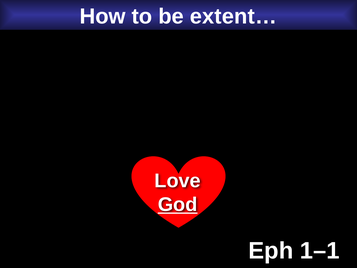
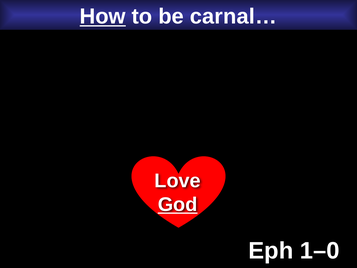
How underline: none -> present (103, 16)
extent…: extent… -> carnal… (233, 16)
1–1: 1–1 -> 1–0 (320, 251)
